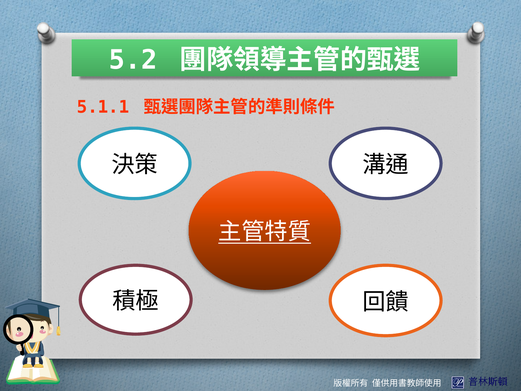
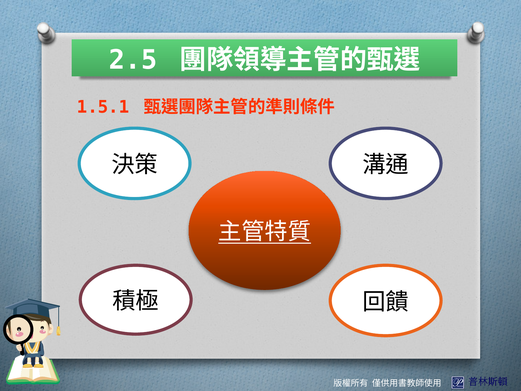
5.2: 5.2 -> 2.5 (133, 60)
5.1.1: 5.1.1 -> 1.5.1 (103, 107)
